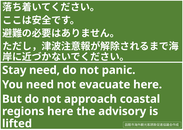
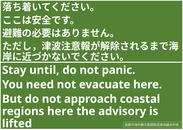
Stay need: need -> until (44, 70)
